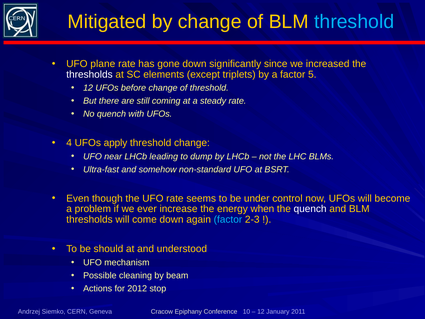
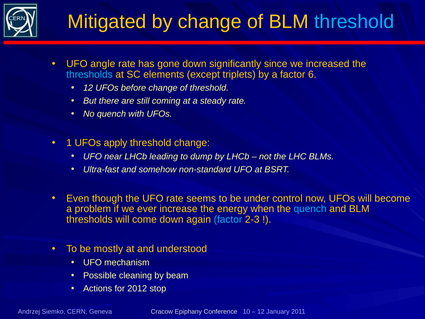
plane: plane -> angle (103, 64)
thresholds colour: white -> light blue (89, 74)
5: 5 -> 6 (312, 74)
4: 4 -> 1 (69, 143)
quench colour: white -> light blue (310, 209)
should: should -> mostly (108, 249)
